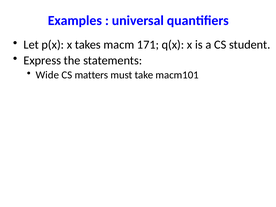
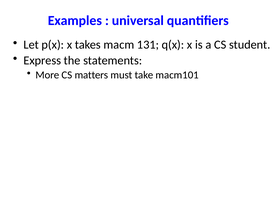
171: 171 -> 131 (148, 45)
Wide: Wide -> More (47, 75)
